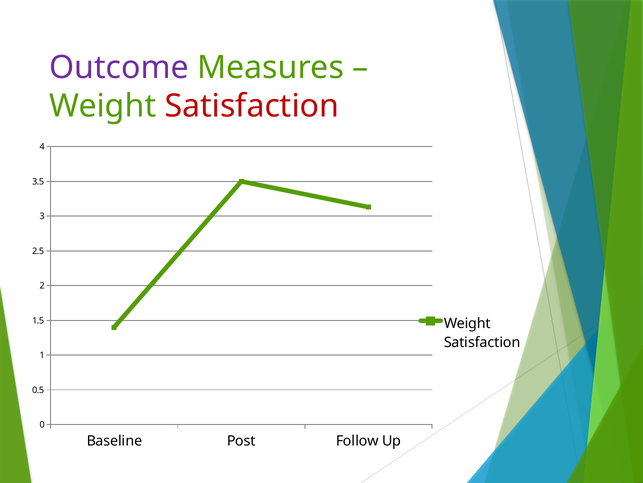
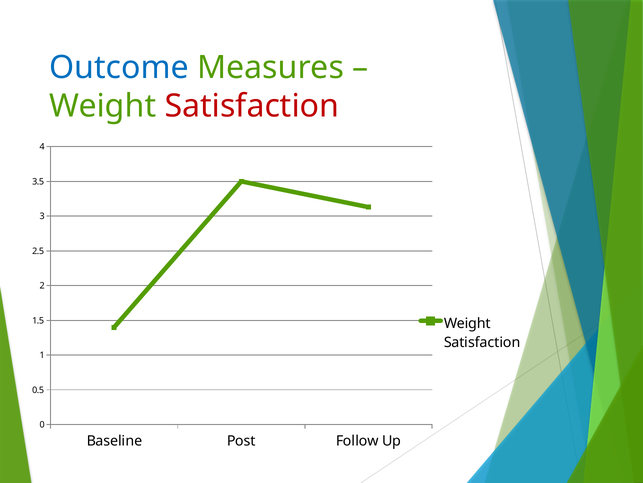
Outcome colour: purple -> blue (119, 68)
